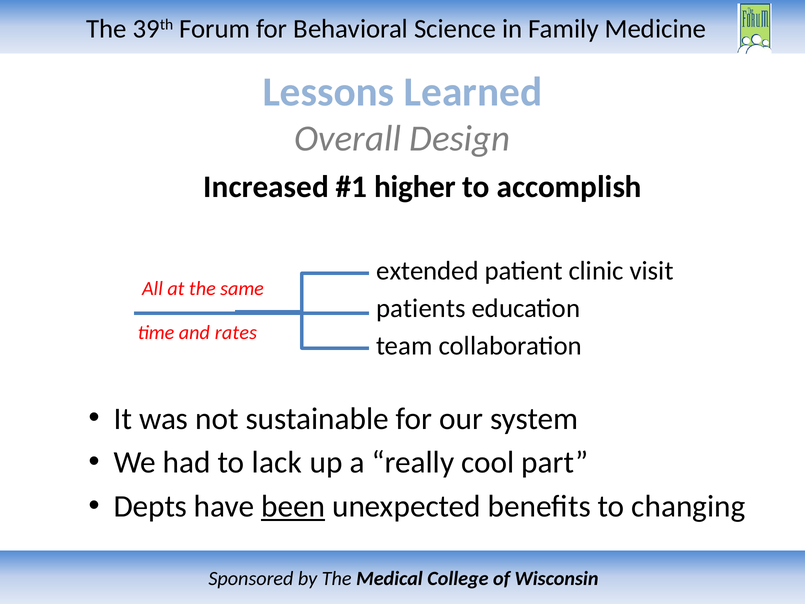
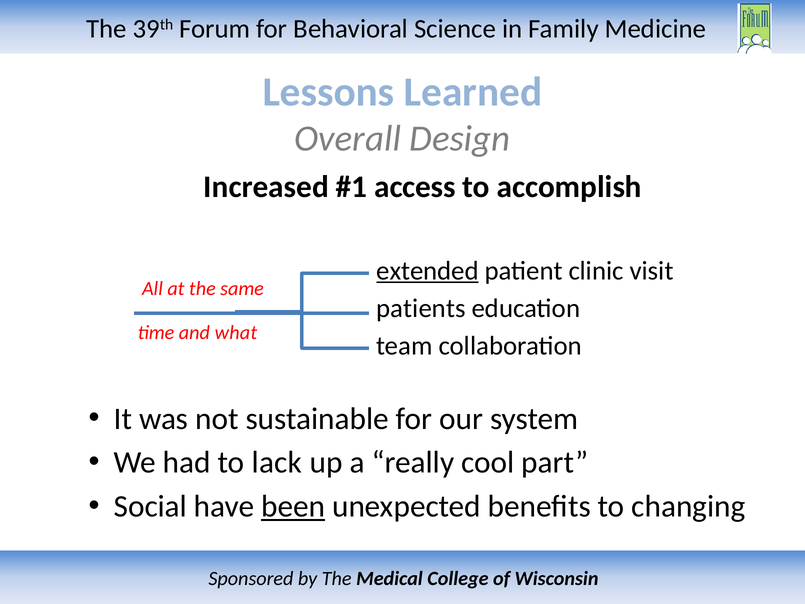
higher: higher -> access (415, 187)
extended underline: none -> present (428, 271)
rates: rates -> what (236, 332)
Depts: Depts -> Social (150, 506)
